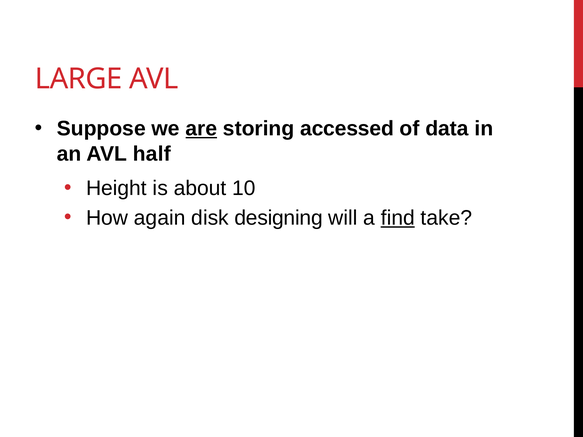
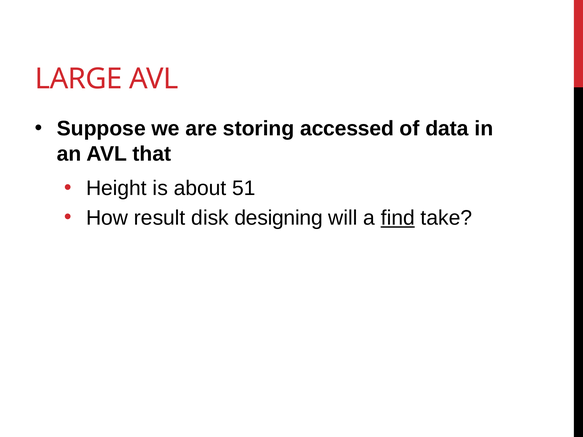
are underline: present -> none (201, 129)
half: half -> that (152, 154)
10: 10 -> 51 (244, 188)
again: again -> result (160, 218)
